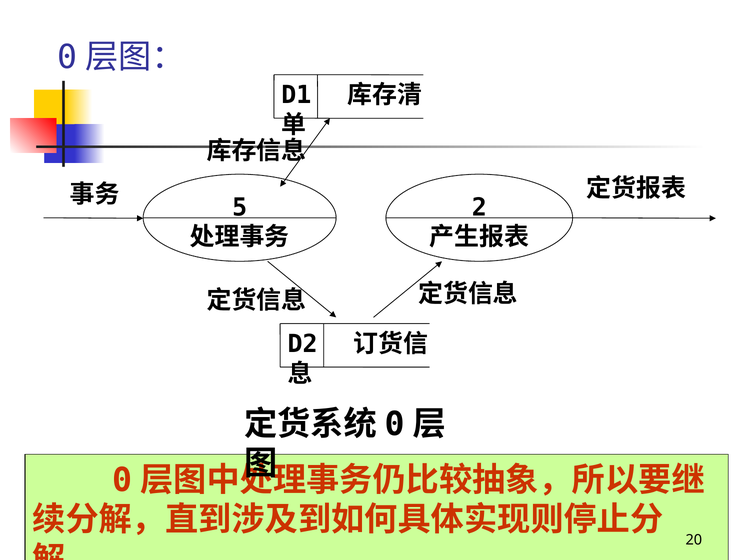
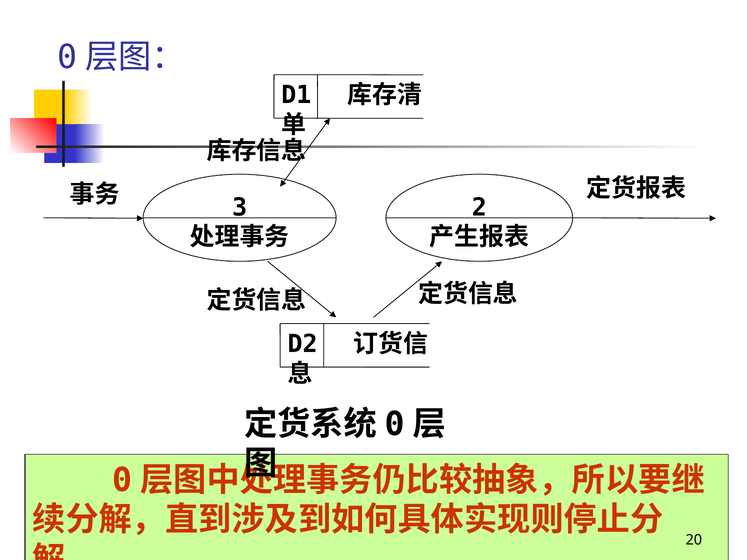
5: 5 -> 3 (240, 207)
